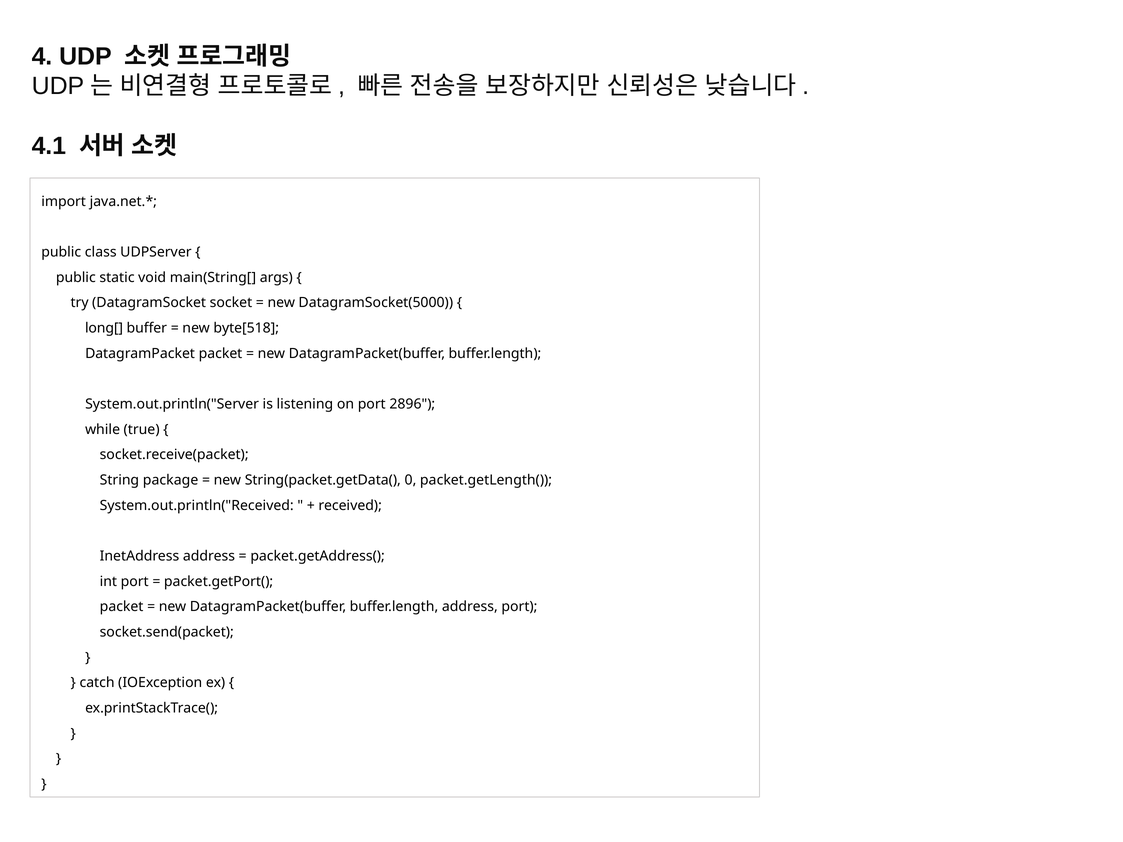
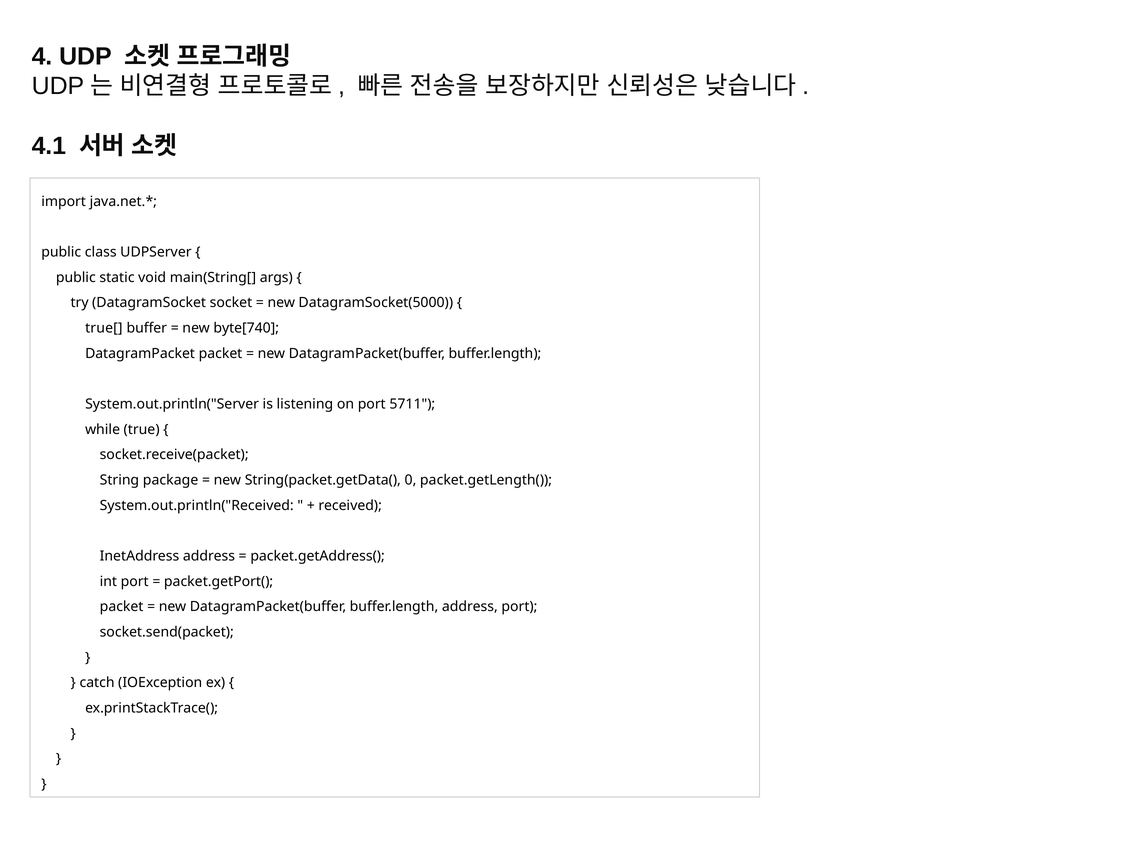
long[: long[ -> true[ (104, 328)
byte[518: byte[518 -> byte[740 (246, 328)
2896: 2896 -> 5711 (412, 404)
